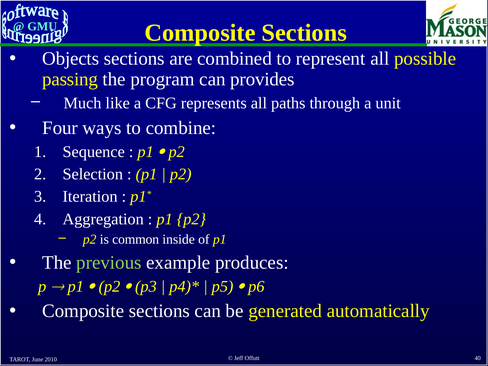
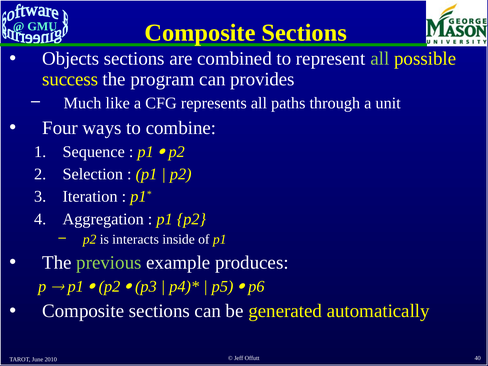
all colour: white -> light green (380, 59)
passing: passing -> success (70, 79)
common: common -> interacts (136, 239)
